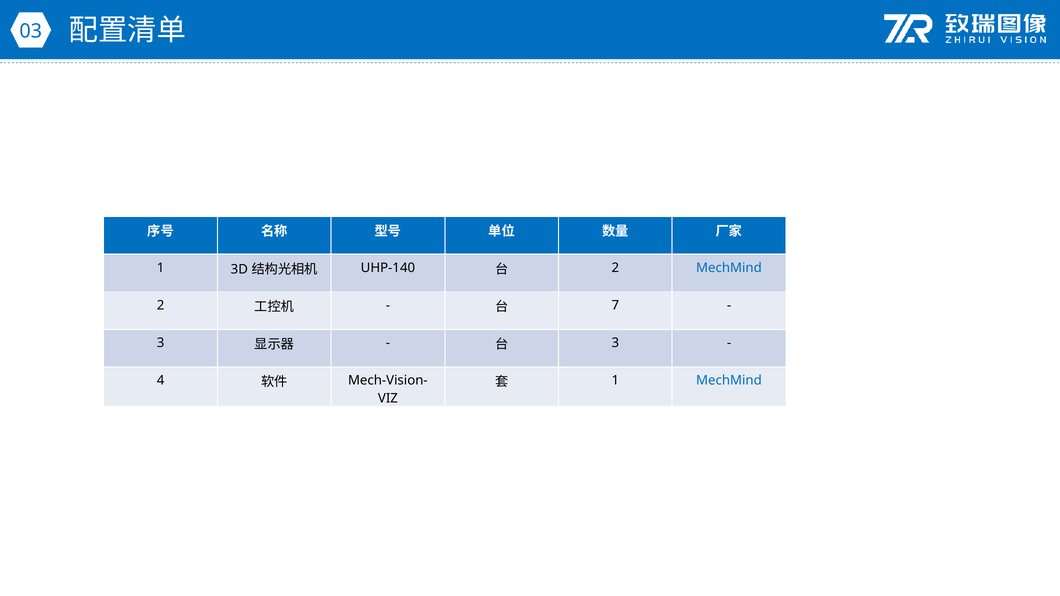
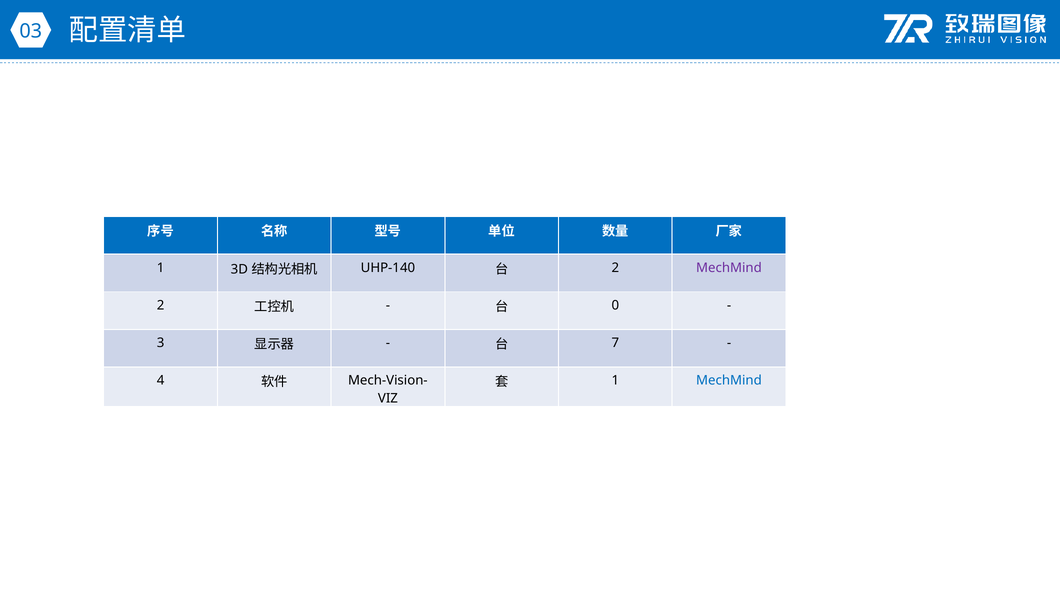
MechMind colour: blue -> purple (729, 268)
7: 7 -> 0 (615, 306)
3: 3 -> 7 (615, 343)
